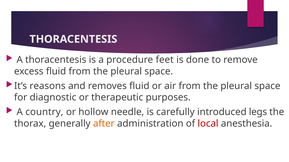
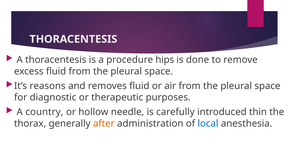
feet: feet -> hips (165, 60)
legs: legs -> thin (258, 112)
local colour: red -> blue (208, 124)
